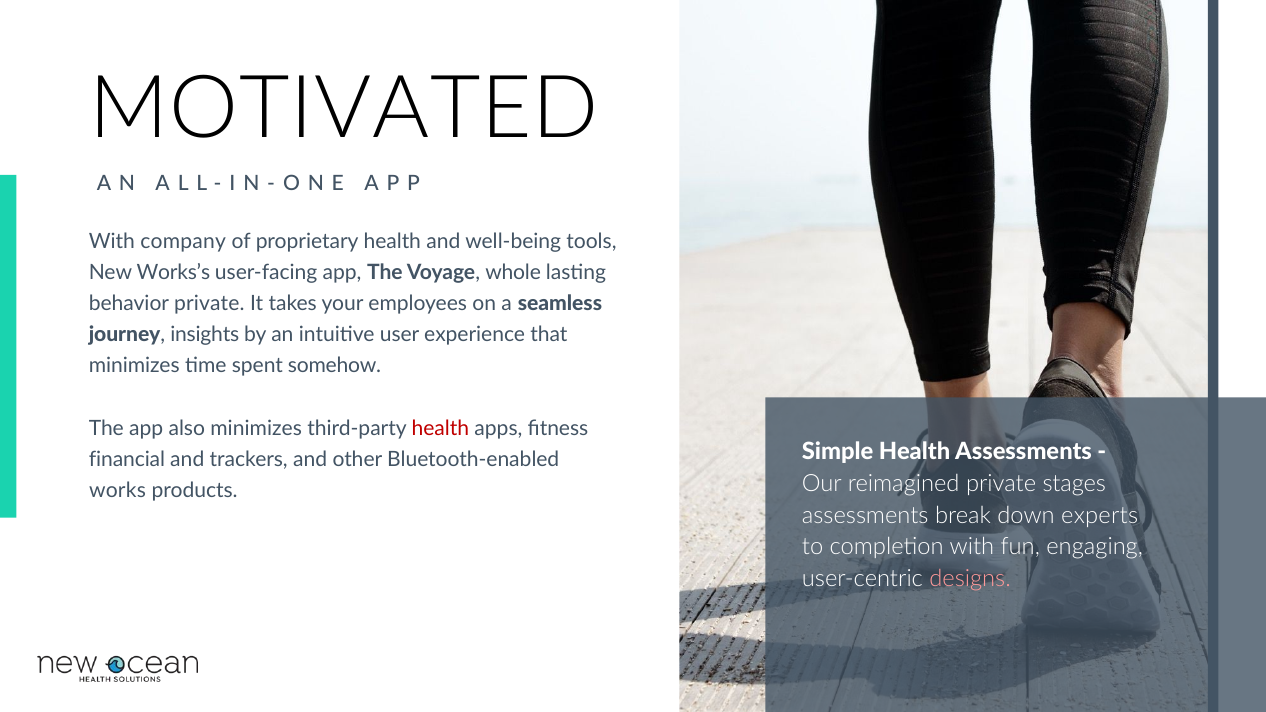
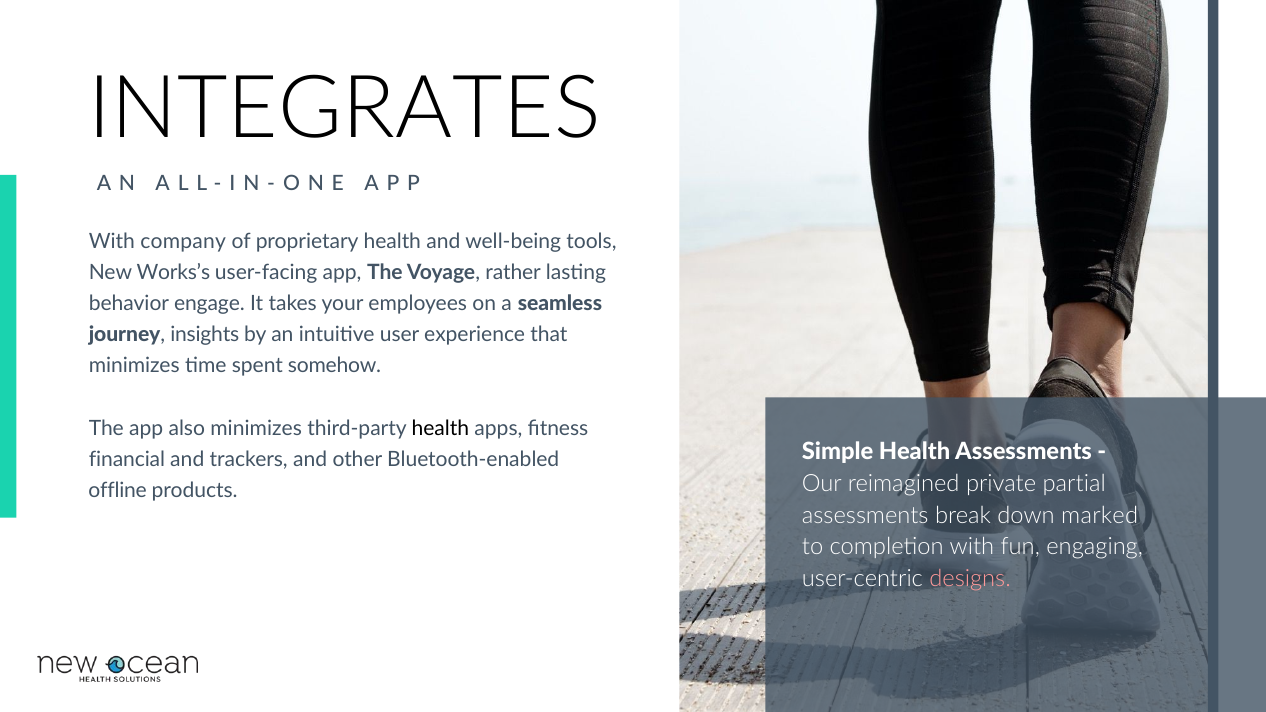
MOTIVATED: MOTIVATED -> INTEGRATES (345, 109)
whole: whole -> rather (513, 273)
behavior private: private -> engage (209, 304)
health colour: red -> black (440, 428)
stages: stages -> partial (1074, 483)
works: works -> offline (118, 491)
experts: experts -> marked (1100, 515)
